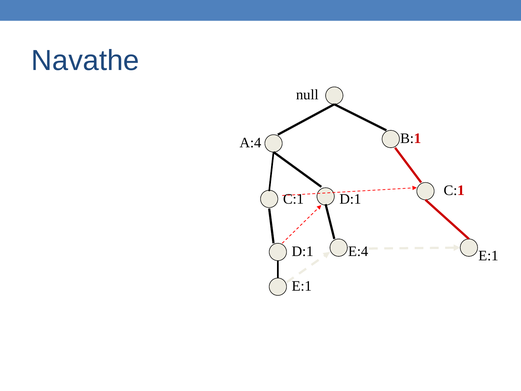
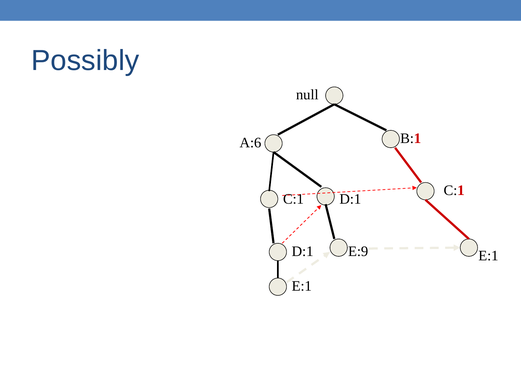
Navathe: Navathe -> Possibly (85, 61)
A:4: A:4 -> A:6 (250, 143)
E:4: E:4 -> E:9 (358, 251)
